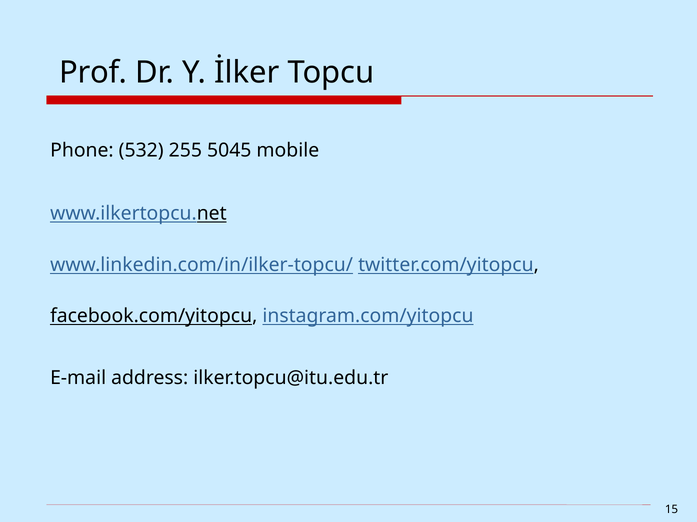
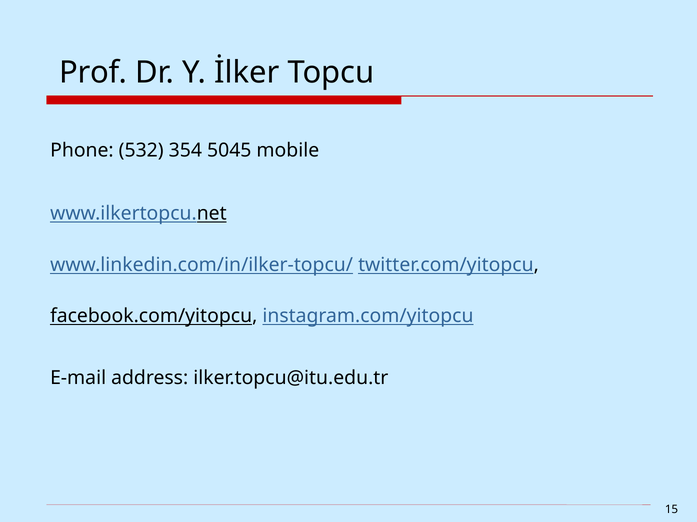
255: 255 -> 354 (185, 151)
